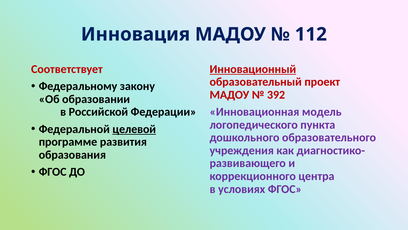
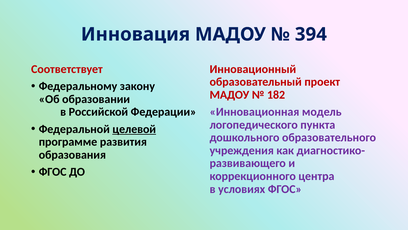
112: 112 -> 394 (311, 34)
Инновационный underline: present -> none (253, 69)
392: 392 -> 182 (276, 95)
